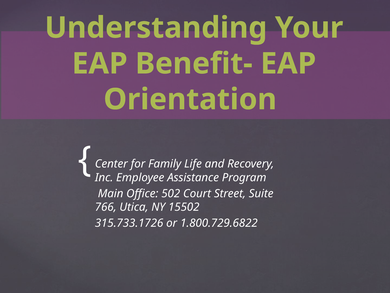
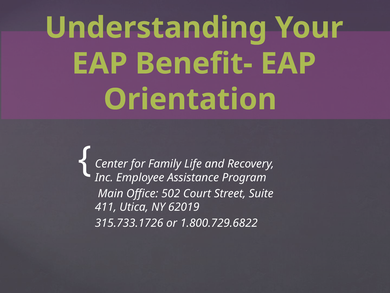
766: 766 -> 411 (106, 207)
15502: 15502 -> 62019 (184, 207)
